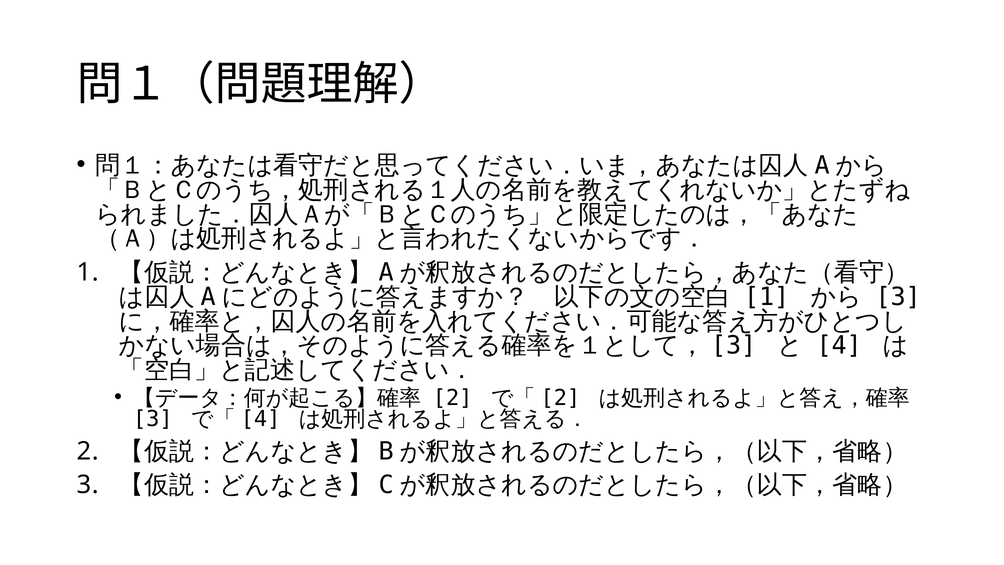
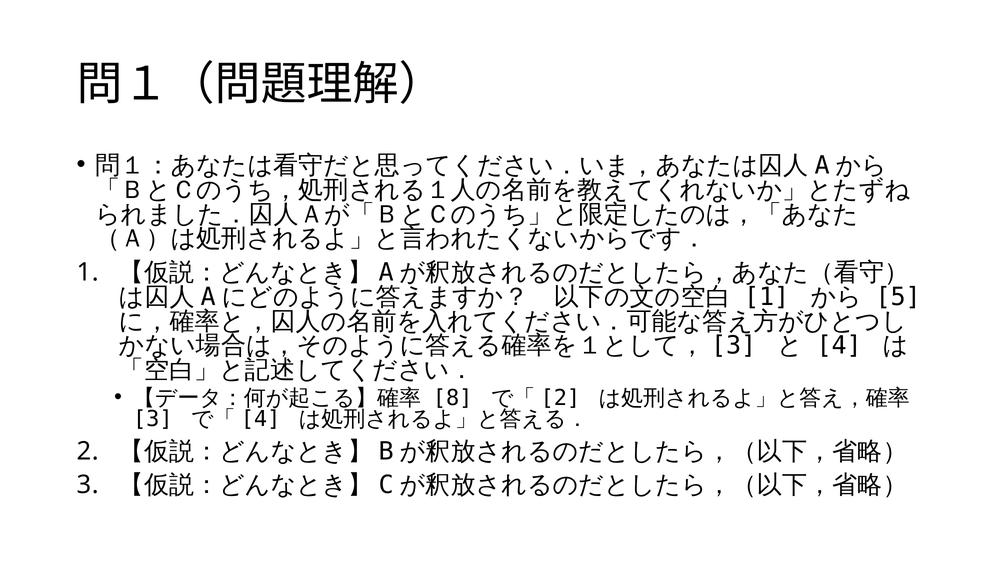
3: 3 -> 5 (898, 297)
2: 2 -> 8 (453, 398)
